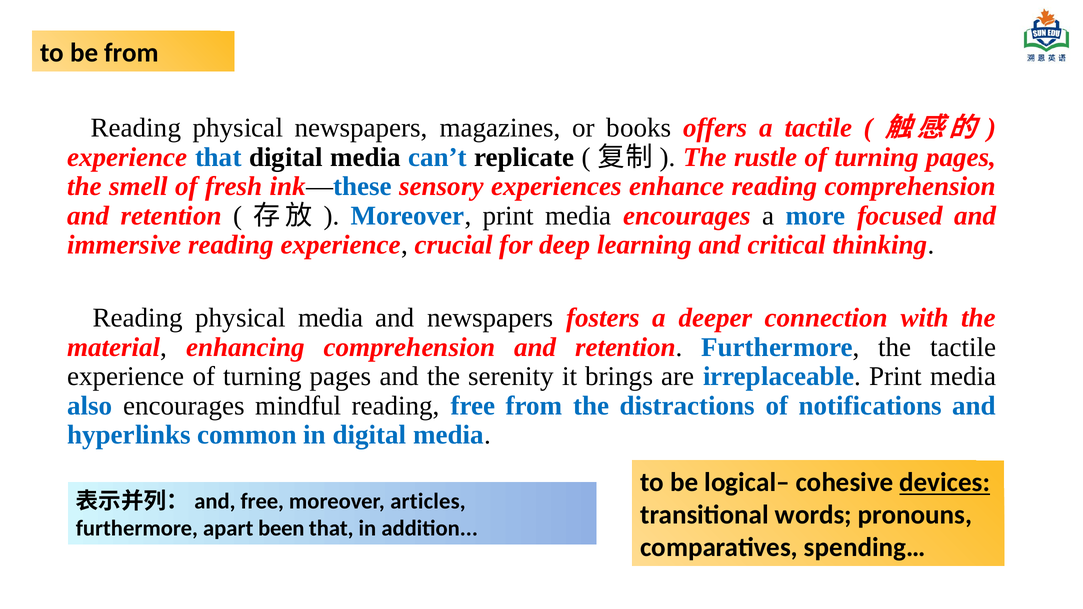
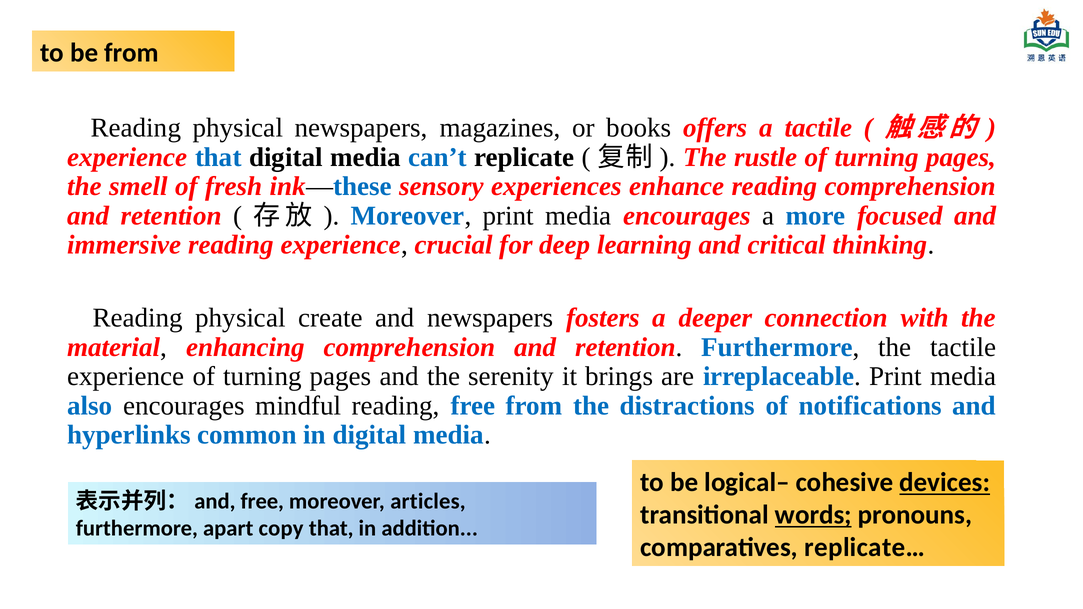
physical media: media -> create (330, 318)
words underline: none -> present (813, 515)
been: been -> copy (281, 529)
spending…: spending… -> replicate… (865, 548)
